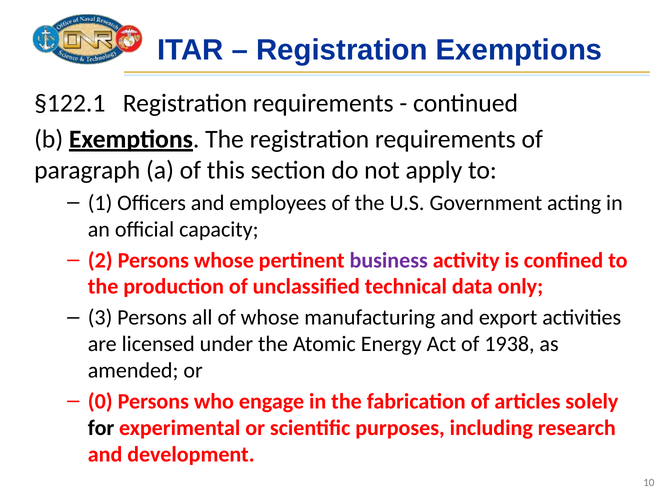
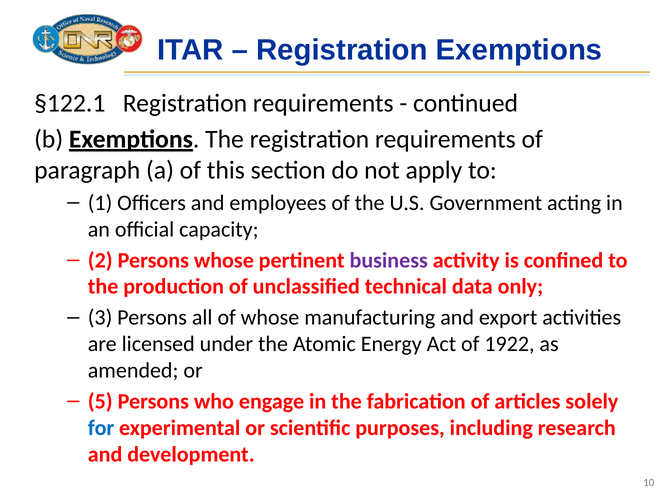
1938: 1938 -> 1922 (510, 344)
0: 0 -> 5 (100, 401)
for colour: black -> blue (101, 428)
